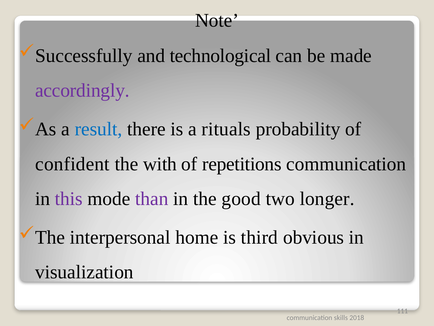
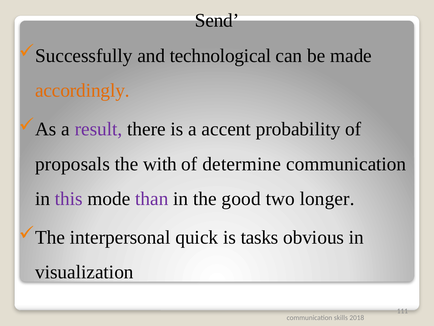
Note: Note -> Send (217, 20)
accordingly colour: purple -> orange (82, 90)
result colour: blue -> purple (99, 129)
rituals: rituals -> accent (226, 129)
confident: confident -> proposals (73, 164)
repetitions: repetitions -> determine (242, 164)
home: home -> quick (197, 237)
third: third -> tasks (260, 237)
